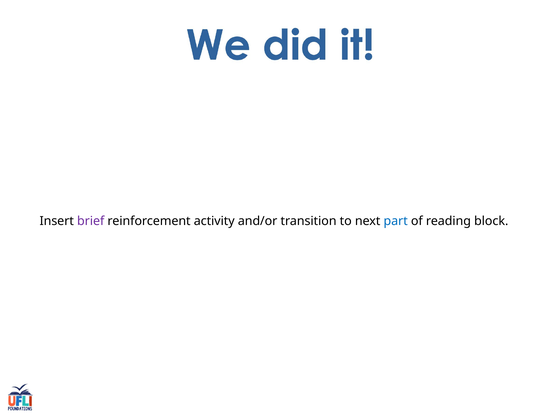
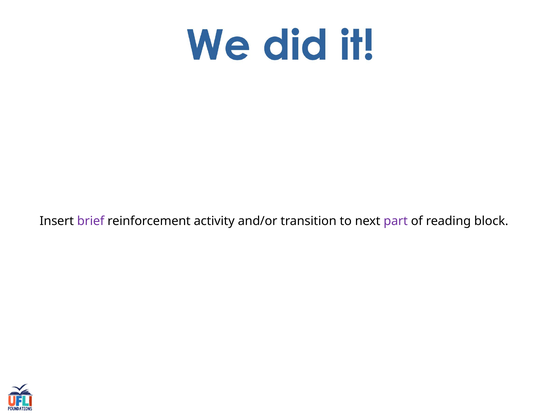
part colour: blue -> purple (396, 221)
